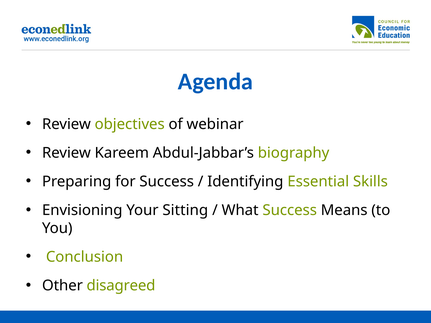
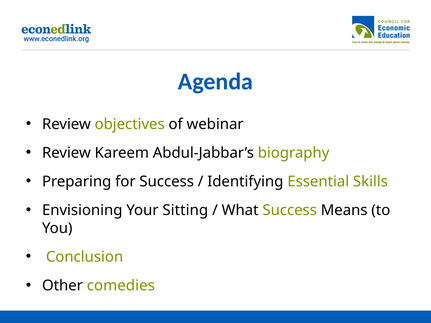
disagreed: disagreed -> comedies (121, 286)
